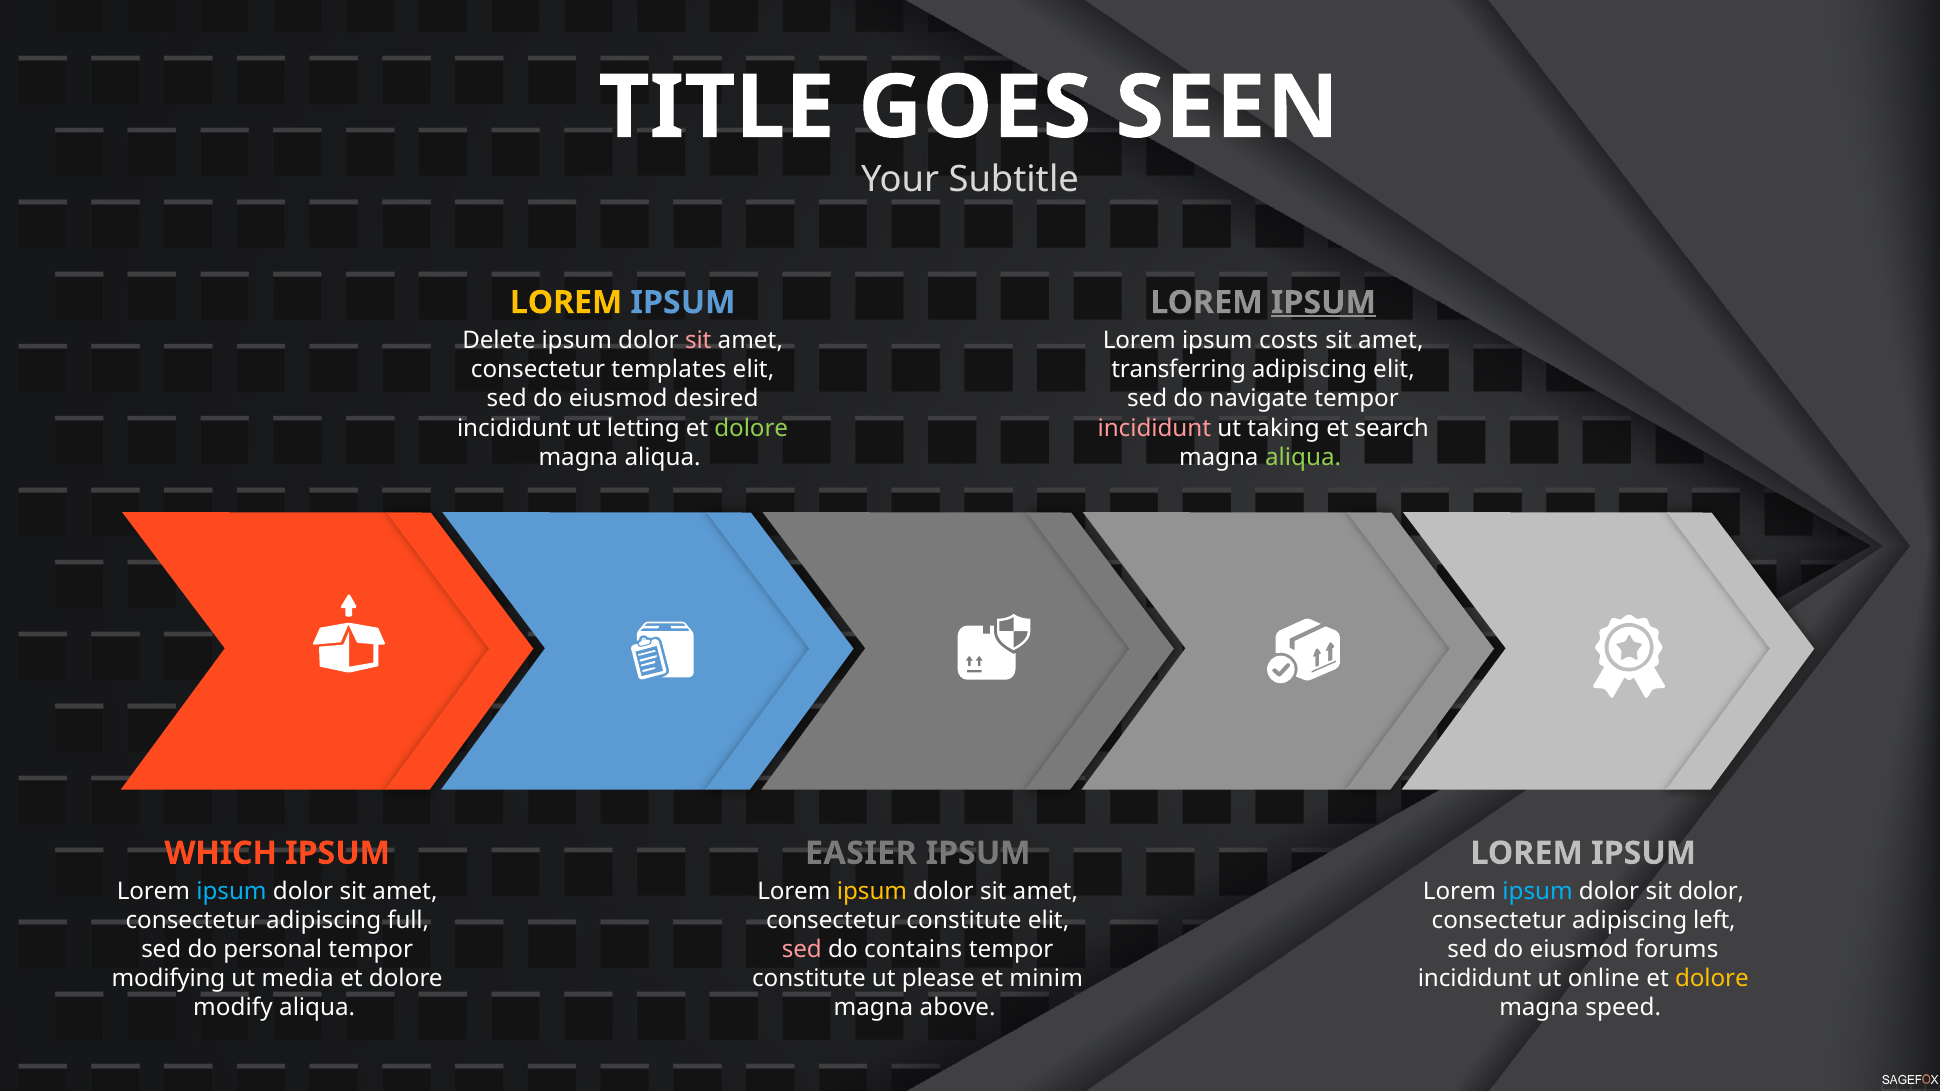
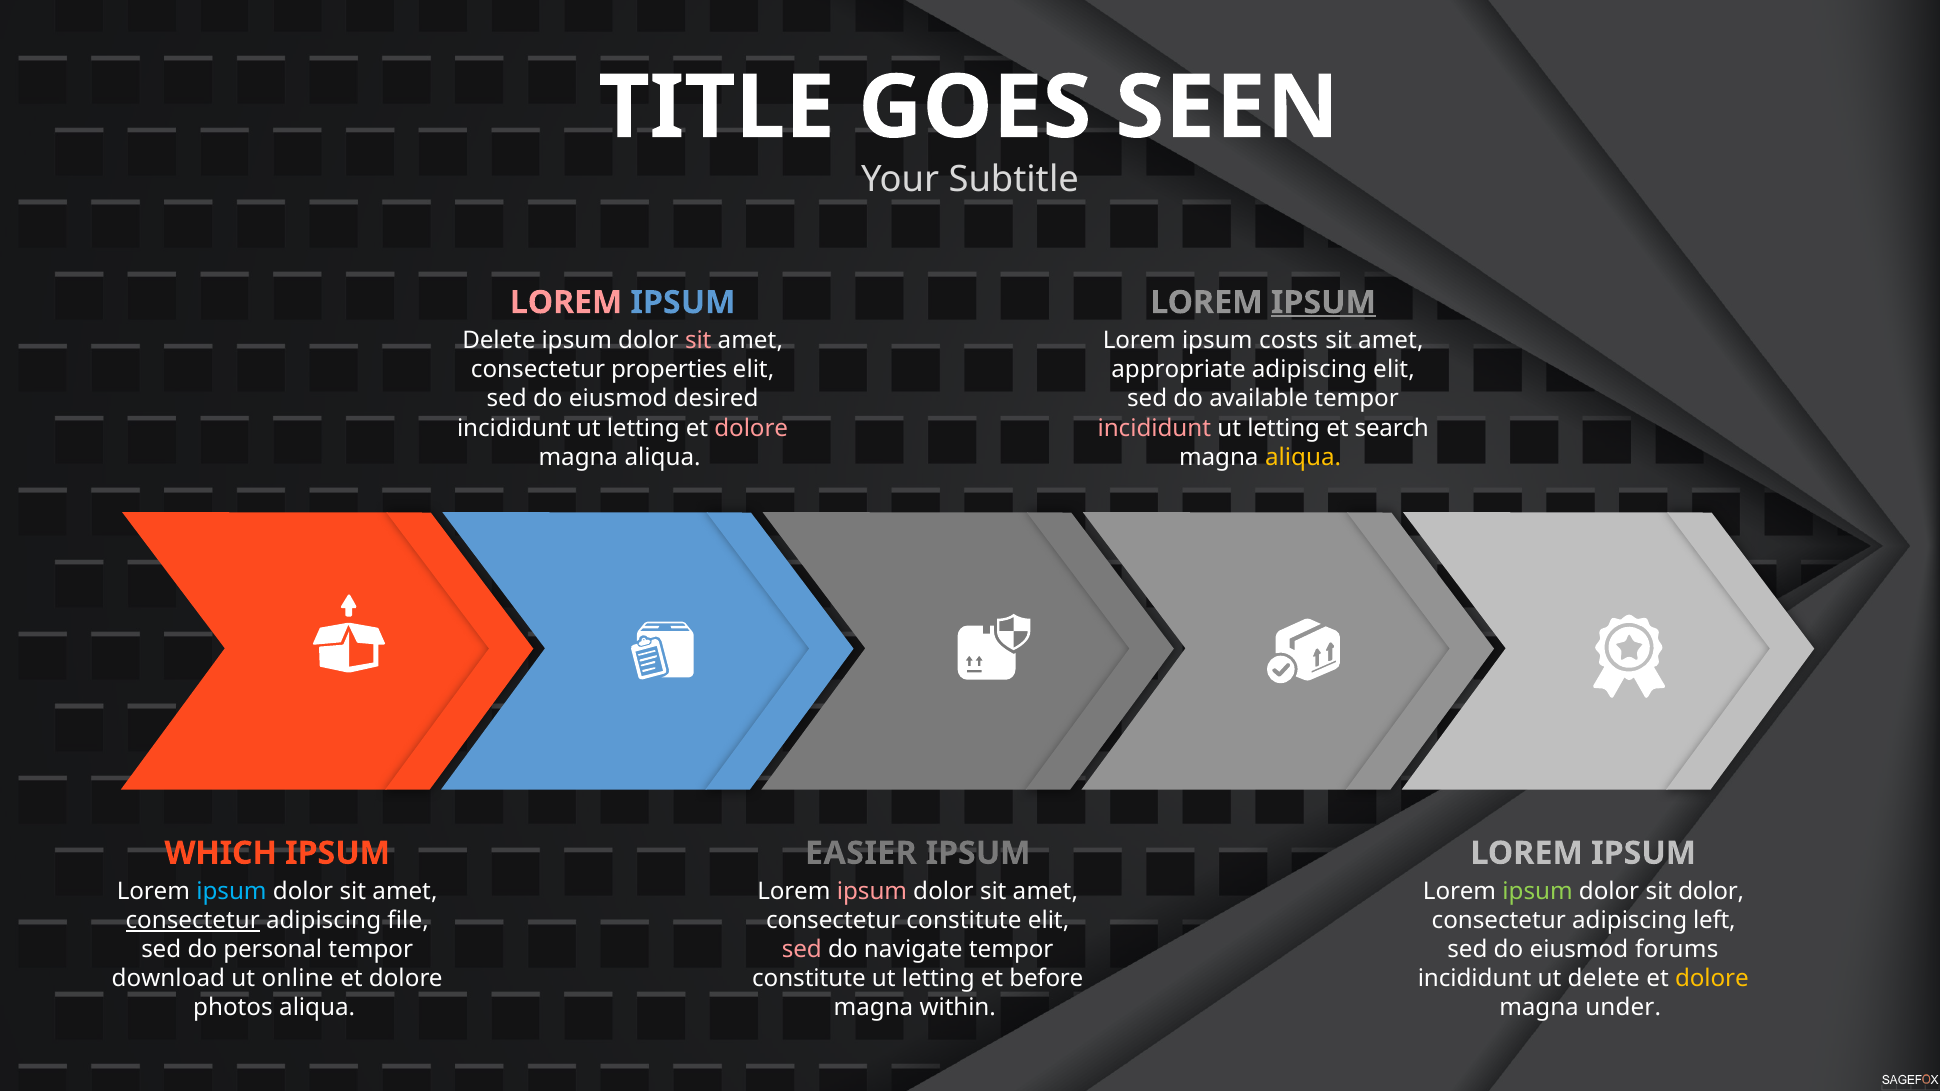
LOREM colour: yellow -> pink (566, 303)
templates: templates -> properties (669, 370)
transferring: transferring -> appropriate (1179, 370)
navigate: navigate -> available (1259, 399)
dolore colour: light green -> pink (751, 428)
taking: taking -> letting (1284, 428)
aliqua colour: light green -> yellow (1303, 457)
ipsum colour: yellow -> pink (872, 892)
ipsum colour: light blue -> light green (1538, 892)
consectetur underline: none -> present (193, 921)
full: full -> file (408, 921)
contains: contains -> navigate (913, 950)
modifying: modifying -> download (168, 979)
media: media -> online (298, 979)
please: please -> letting (938, 979)
minim: minim -> before (1046, 979)
ut online: online -> delete (1604, 979)
modify: modify -> photos (233, 1008)
above: above -> within (958, 1008)
speed: speed -> under (1623, 1008)
